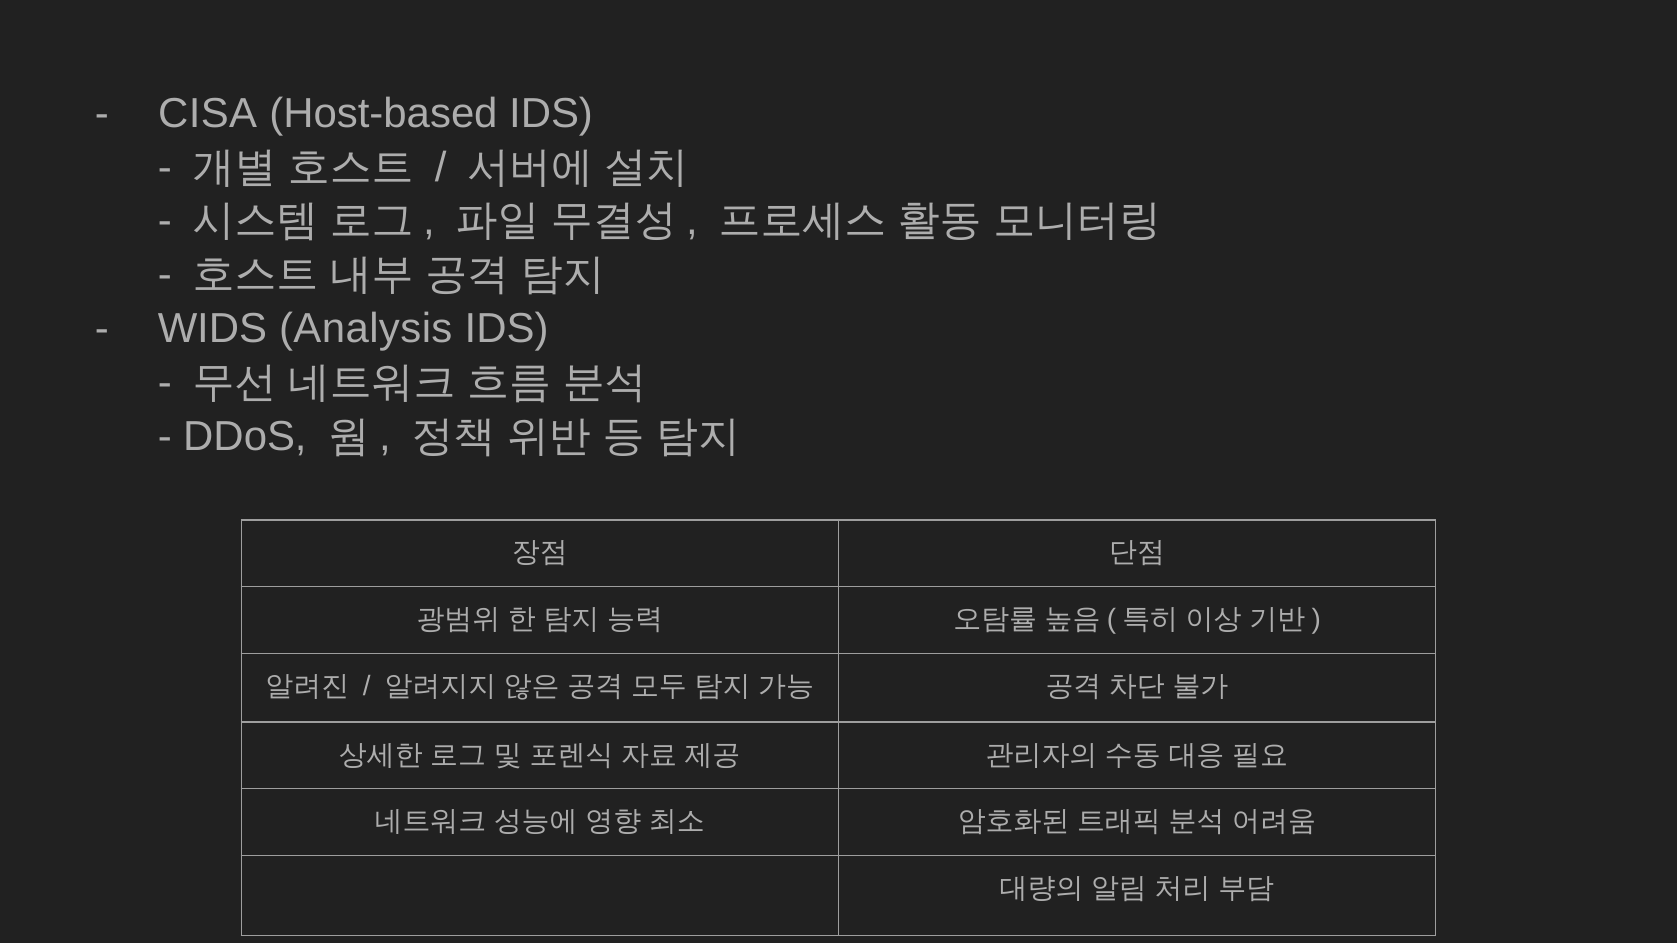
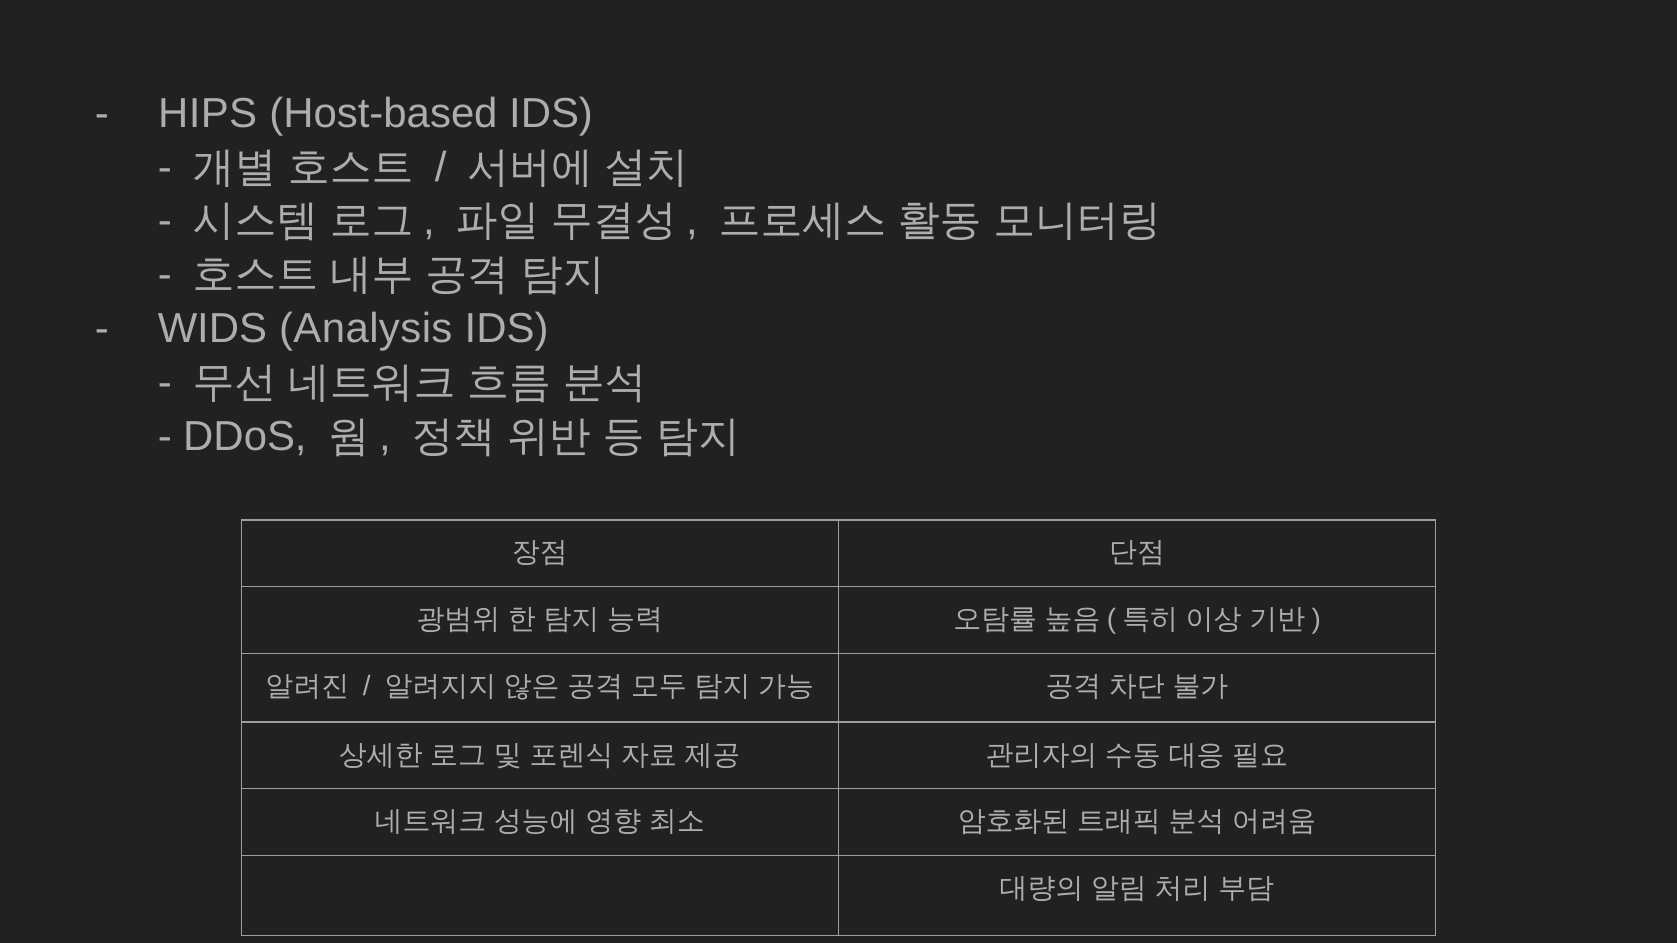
CISA: CISA -> HIPS (208, 113)
